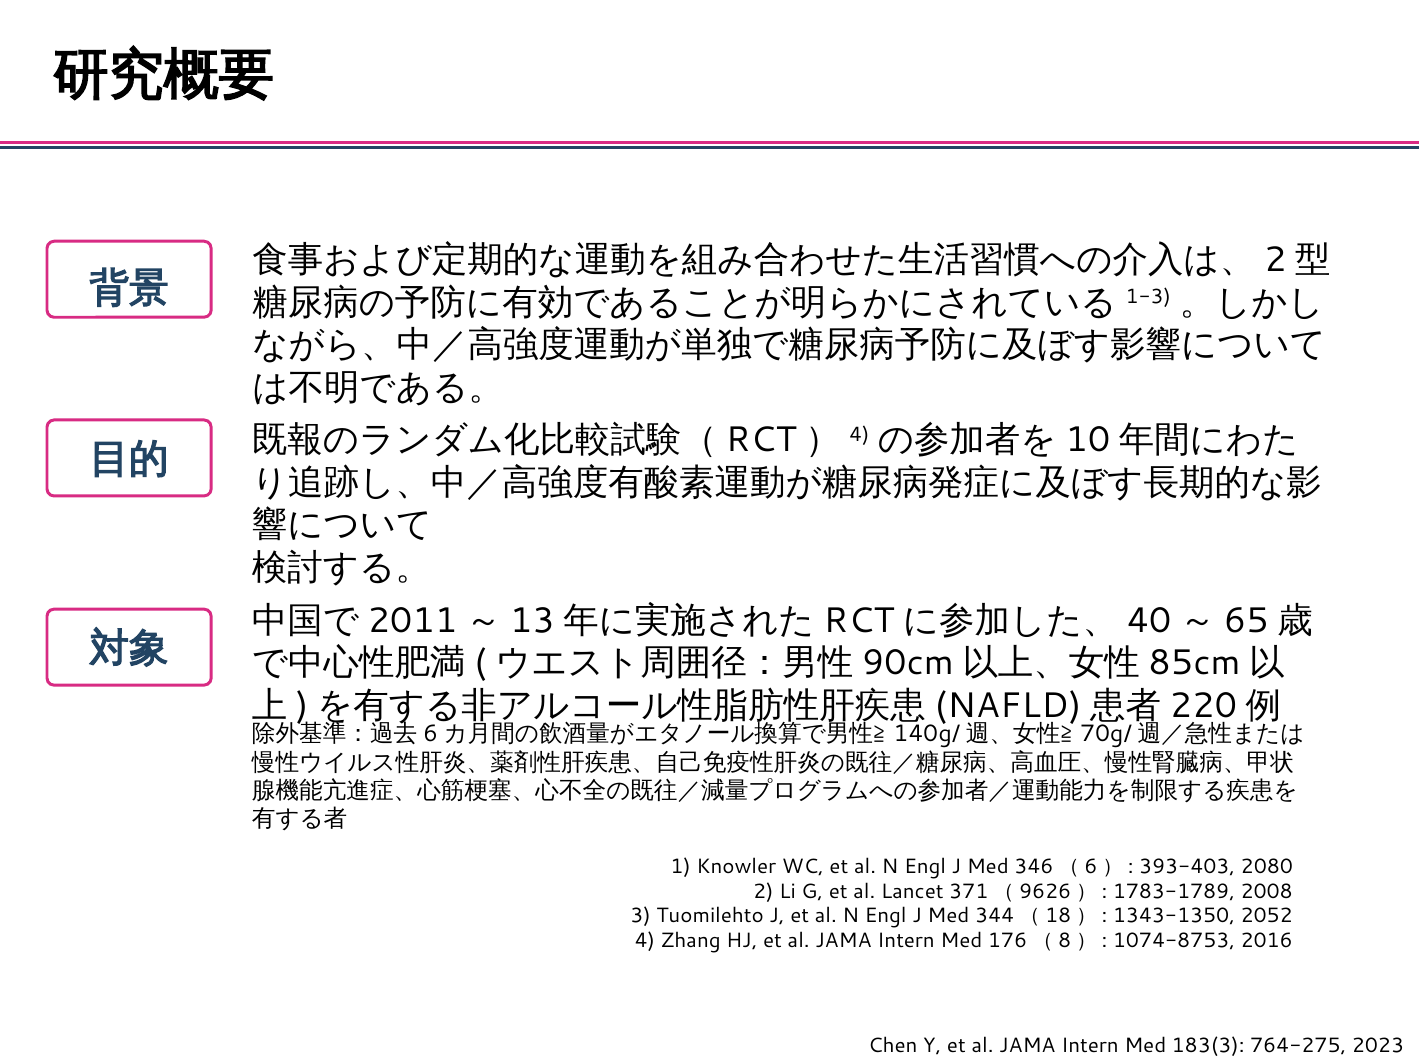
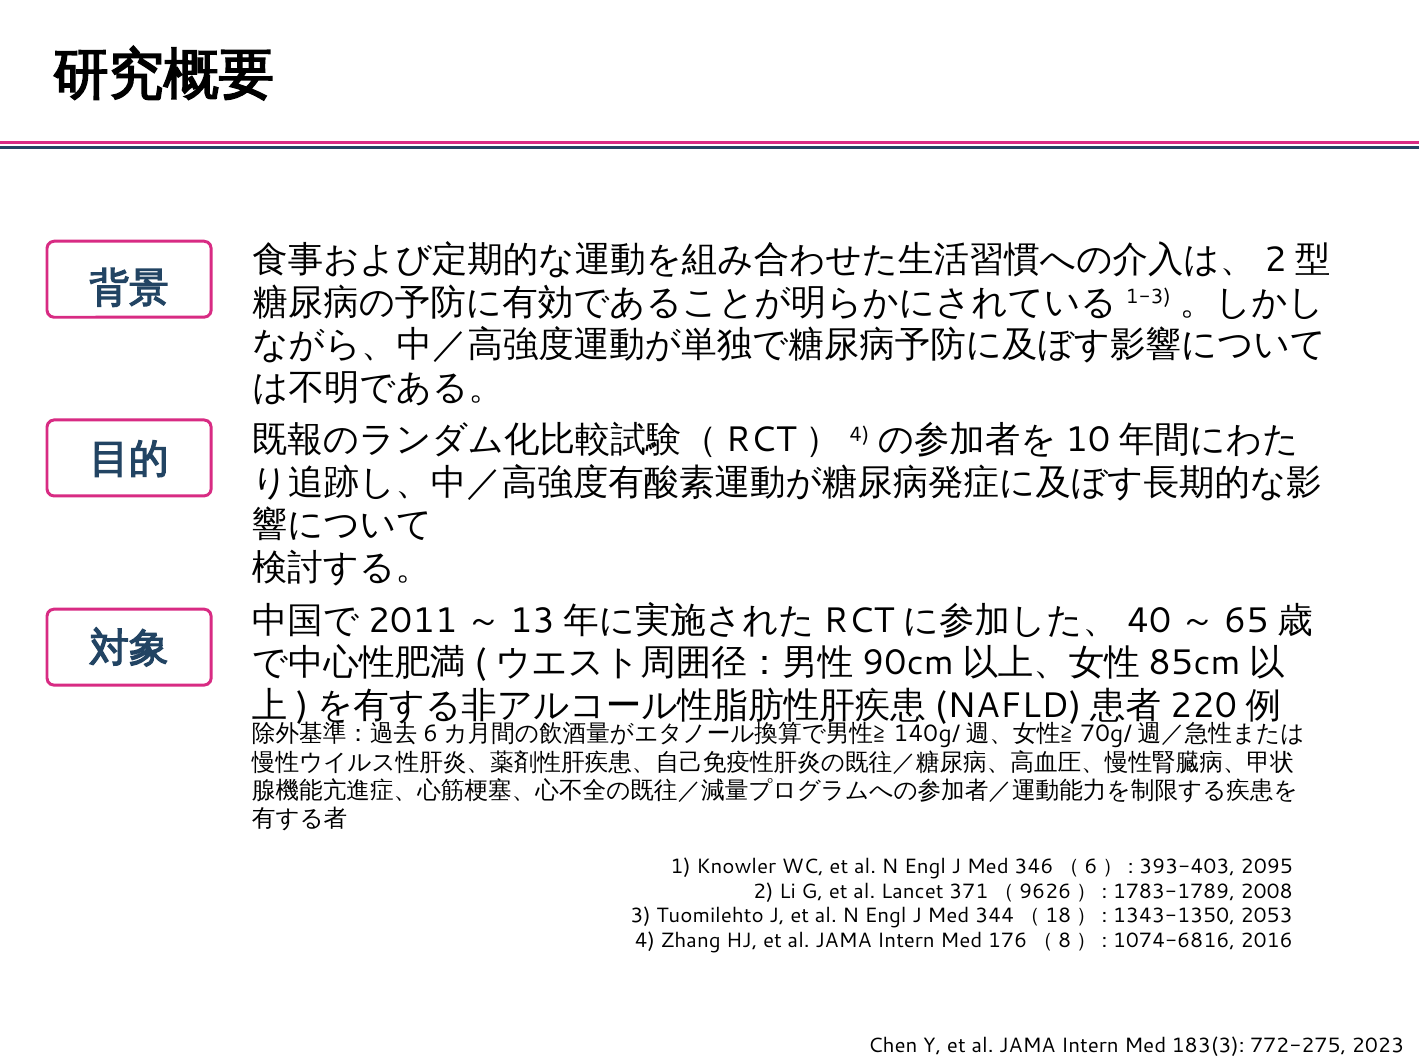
2080: 2080 -> 2095 (1267, 867)
2052: 2052 -> 2053 (1267, 916)
1074-8753: 1074-8753 -> 1074-6816 (1174, 941)
764-275: 764-275 -> 772-275 (1298, 1046)
